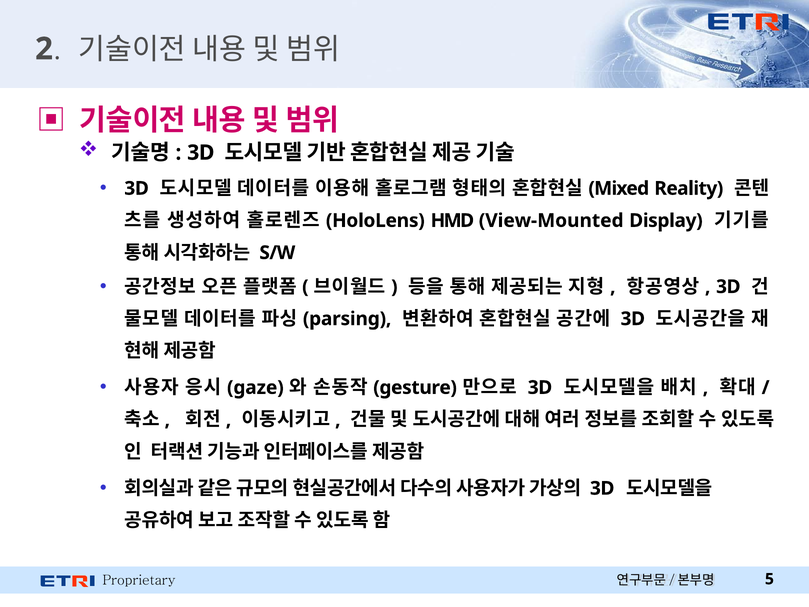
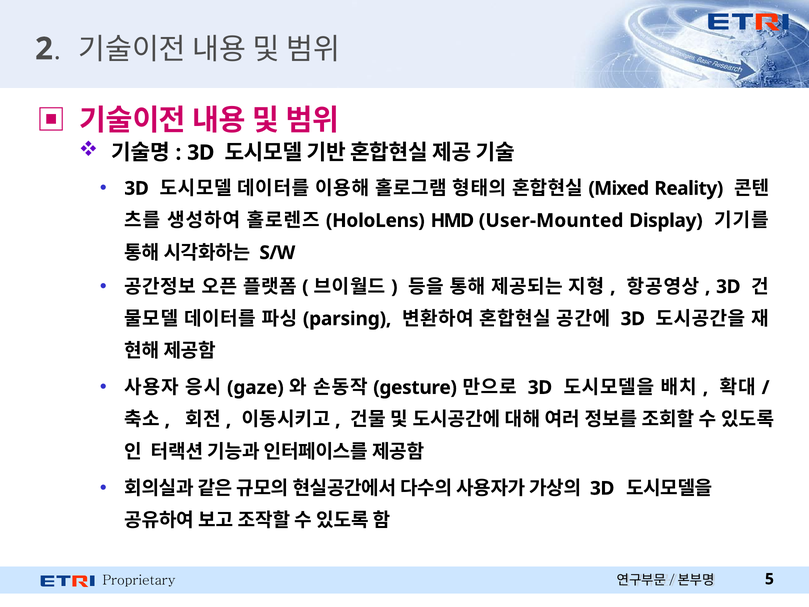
View-Mounted: View-Mounted -> User-Mounted (551, 221)
